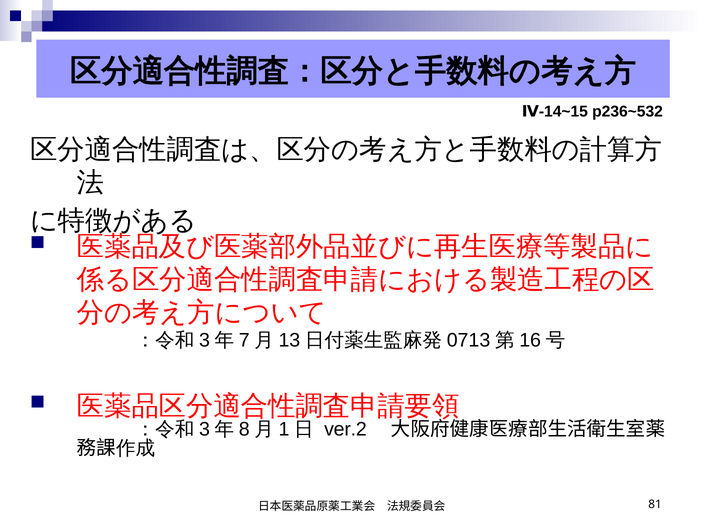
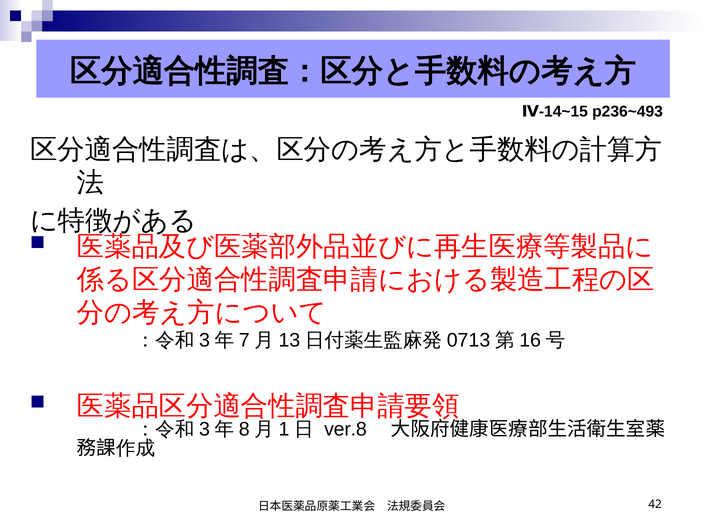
p236~532: p236~532 -> p236~493 (628, 112)
ver.2: ver.2 -> ver.8 (346, 429)
81: 81 -> 42 (655, 505)
